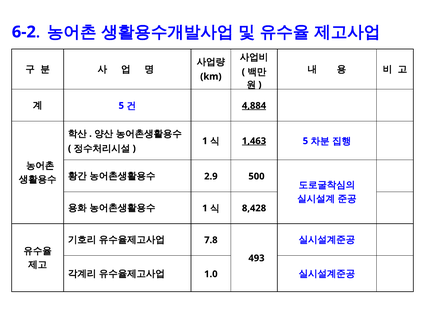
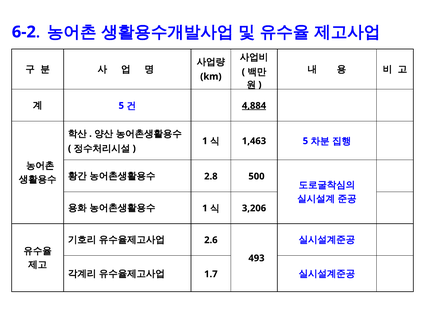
1,463 underline: present -> none (254, 141)
2.9: 2.9 -> 2.8 (211, 176)
8,428: 8,428 -> 3,206 (254, 208)
7.8: 7.8 -> 2.6 (211, 240)
1.0: 1.0 -> 1.7 (211, 274)
